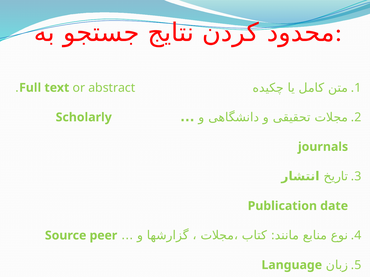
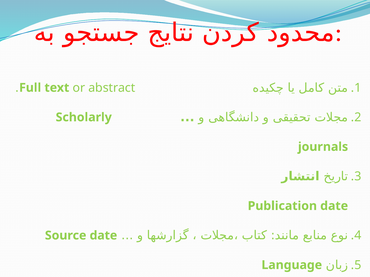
Source peer: peer -> date (103, 236)
